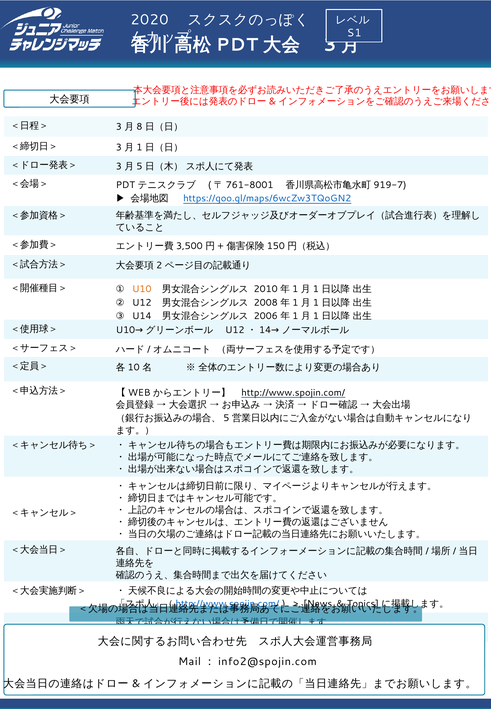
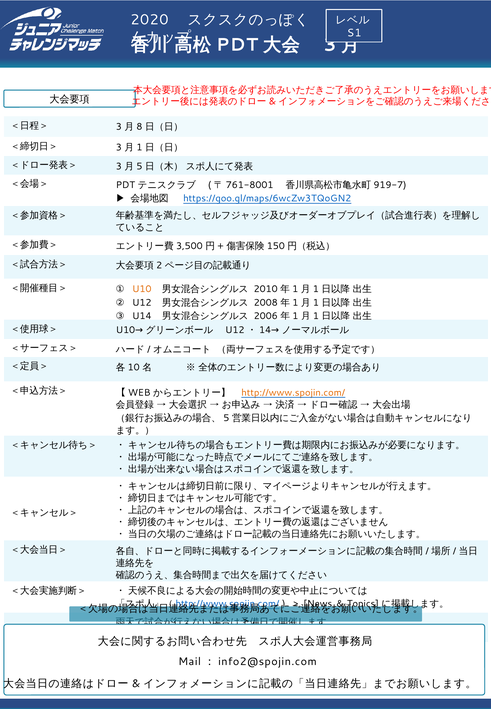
http://www.spojin.com/ colour: black -> orange (293, 393)
